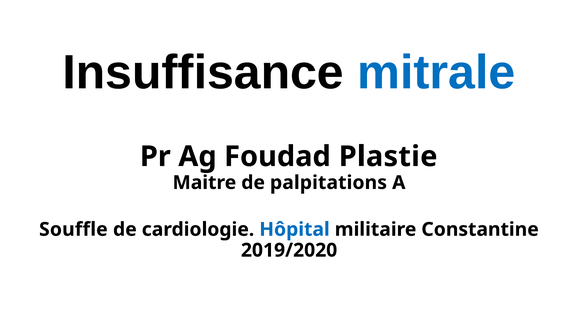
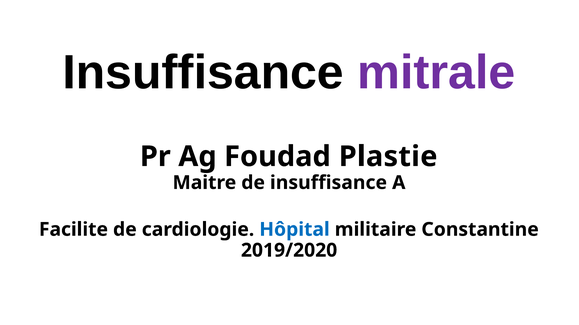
mitrale colour: blue -> purple (436, 73)
de palpitations: palpitations -> insuffisance (329, 183)
Souffle: Souffle -> Facilite (73, 230)
